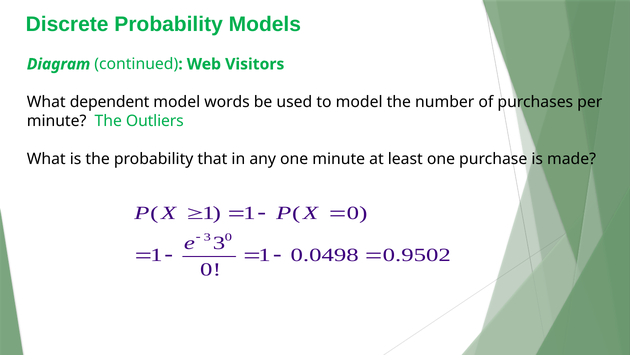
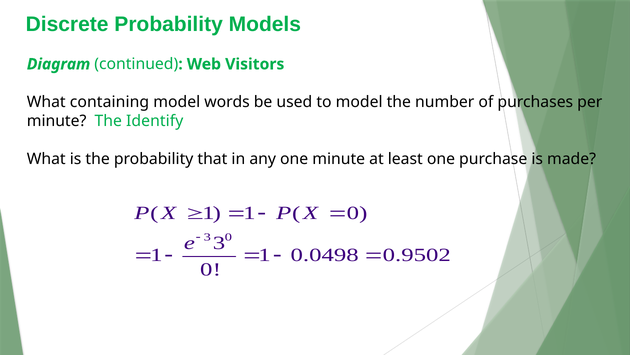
dependent: dependent -> containing (109, 102)
Outliers: Outliers -> Identify (155, 121)
